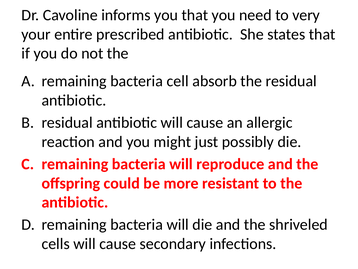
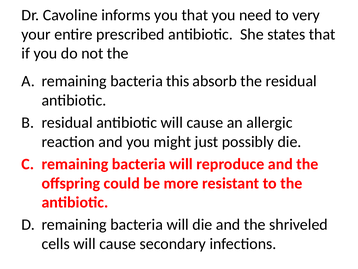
cell: cell -> this (178, 81)
